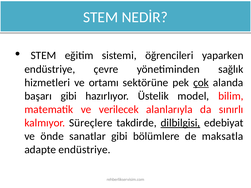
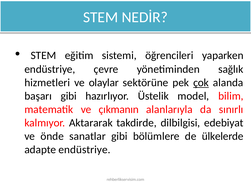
ortamı: ortamı -> olaylar (104, 83)
verilecek: verilecek -> çıkmanın (119, 110)
Süreçlere: Süreçlere -> Aktararak (91, 123)
dilbilgisi underline: present -> none (180, 123)
maksatla: maksatla -> ülkelerde (223, 136)
